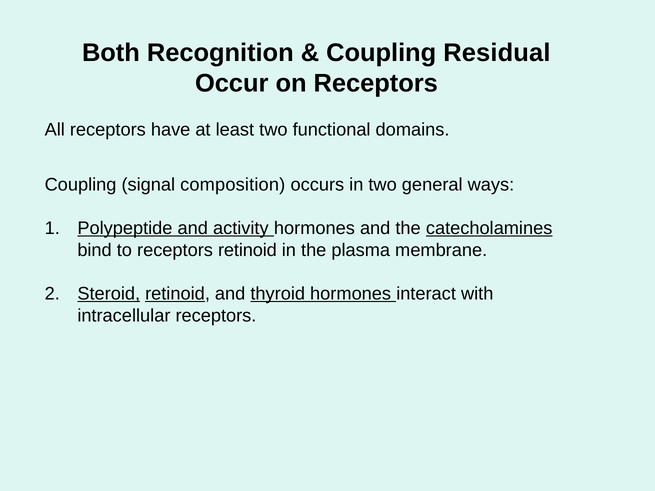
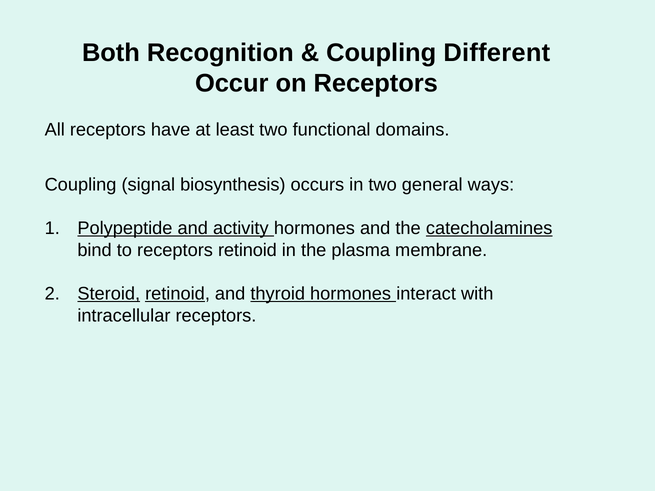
Residual: Residual -> Different (497, 53)
composition: composition -> biosynthesis (233, 185)
